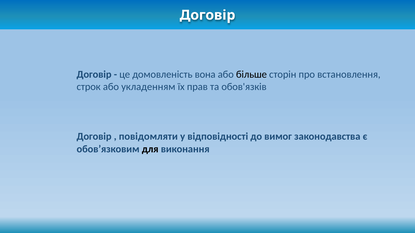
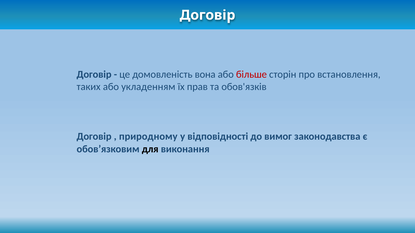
більше colour: black -> red (251, 75)
строк: строк -> таких (89, 87)
повідомляти: повідомляти -> природному (148, 137)
